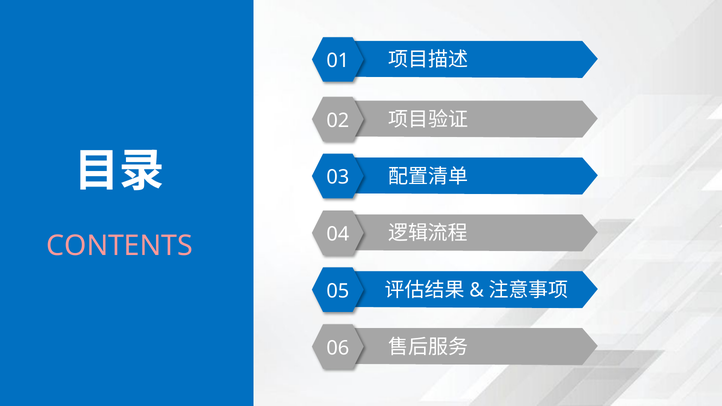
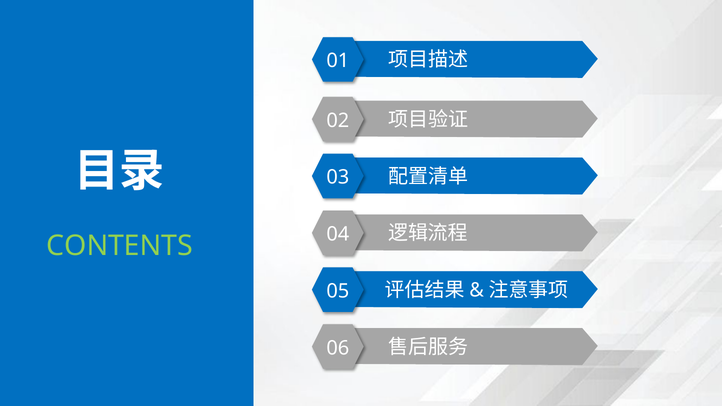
CONTENTS colour: pink -> light green (120, 246)
